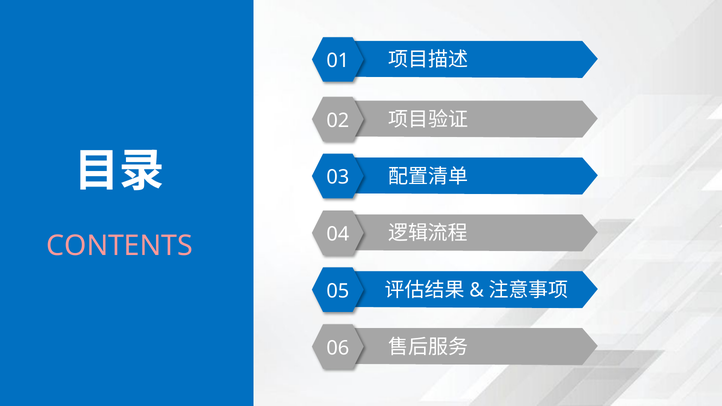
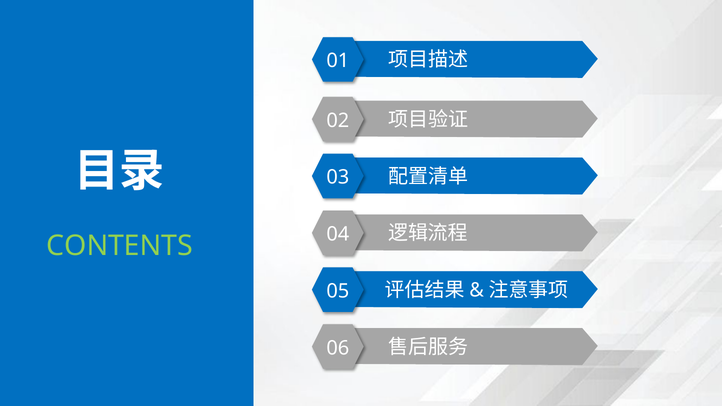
CONTENTS colour: pink -> light green (120, 246)
